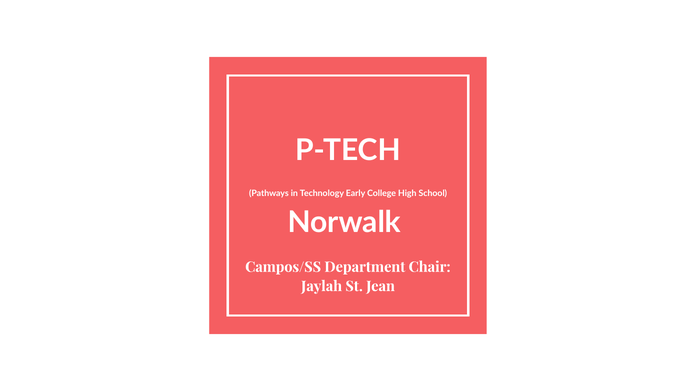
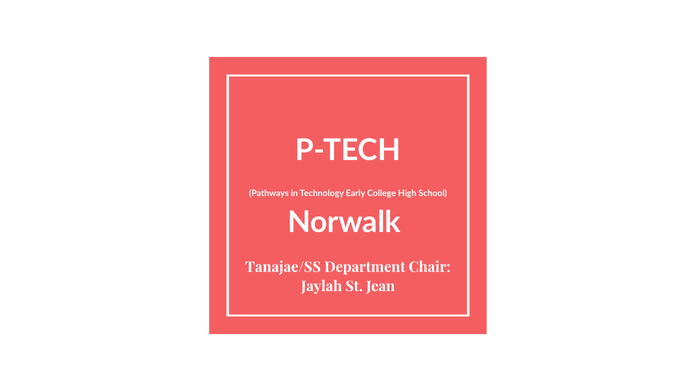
Campos/SS: Campos/SS -> Tanajae/SS (283, 267)
